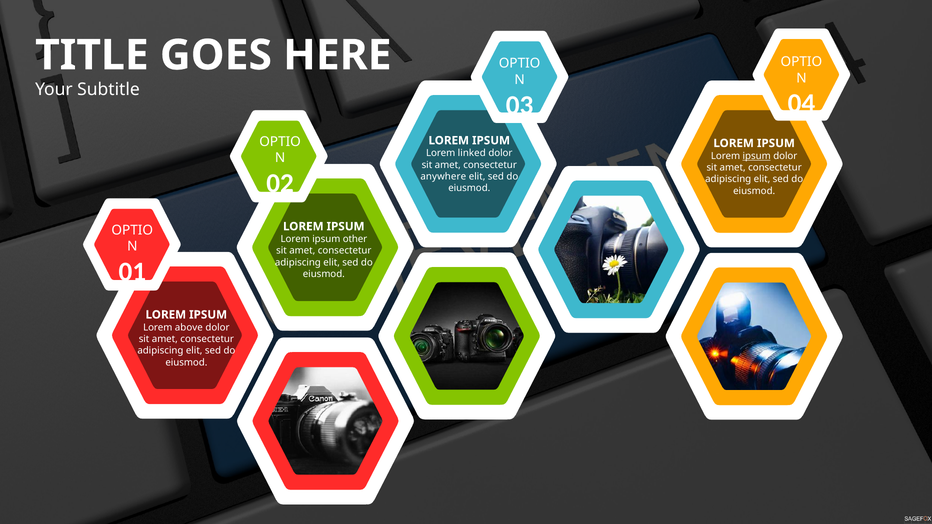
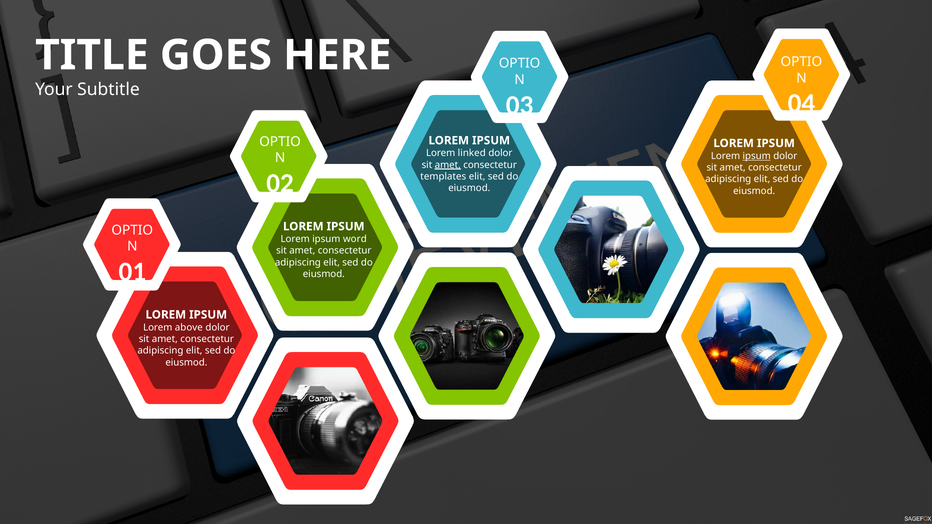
amet underline: none -> present (448, 165)
anywhere: anywhere -> templates (443, 177)
other: other -> word (355, 239)
